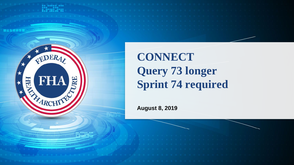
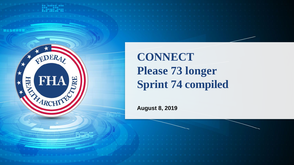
Query: Query -> Please (152, 71)
required: required -> compiled (207, 85)
